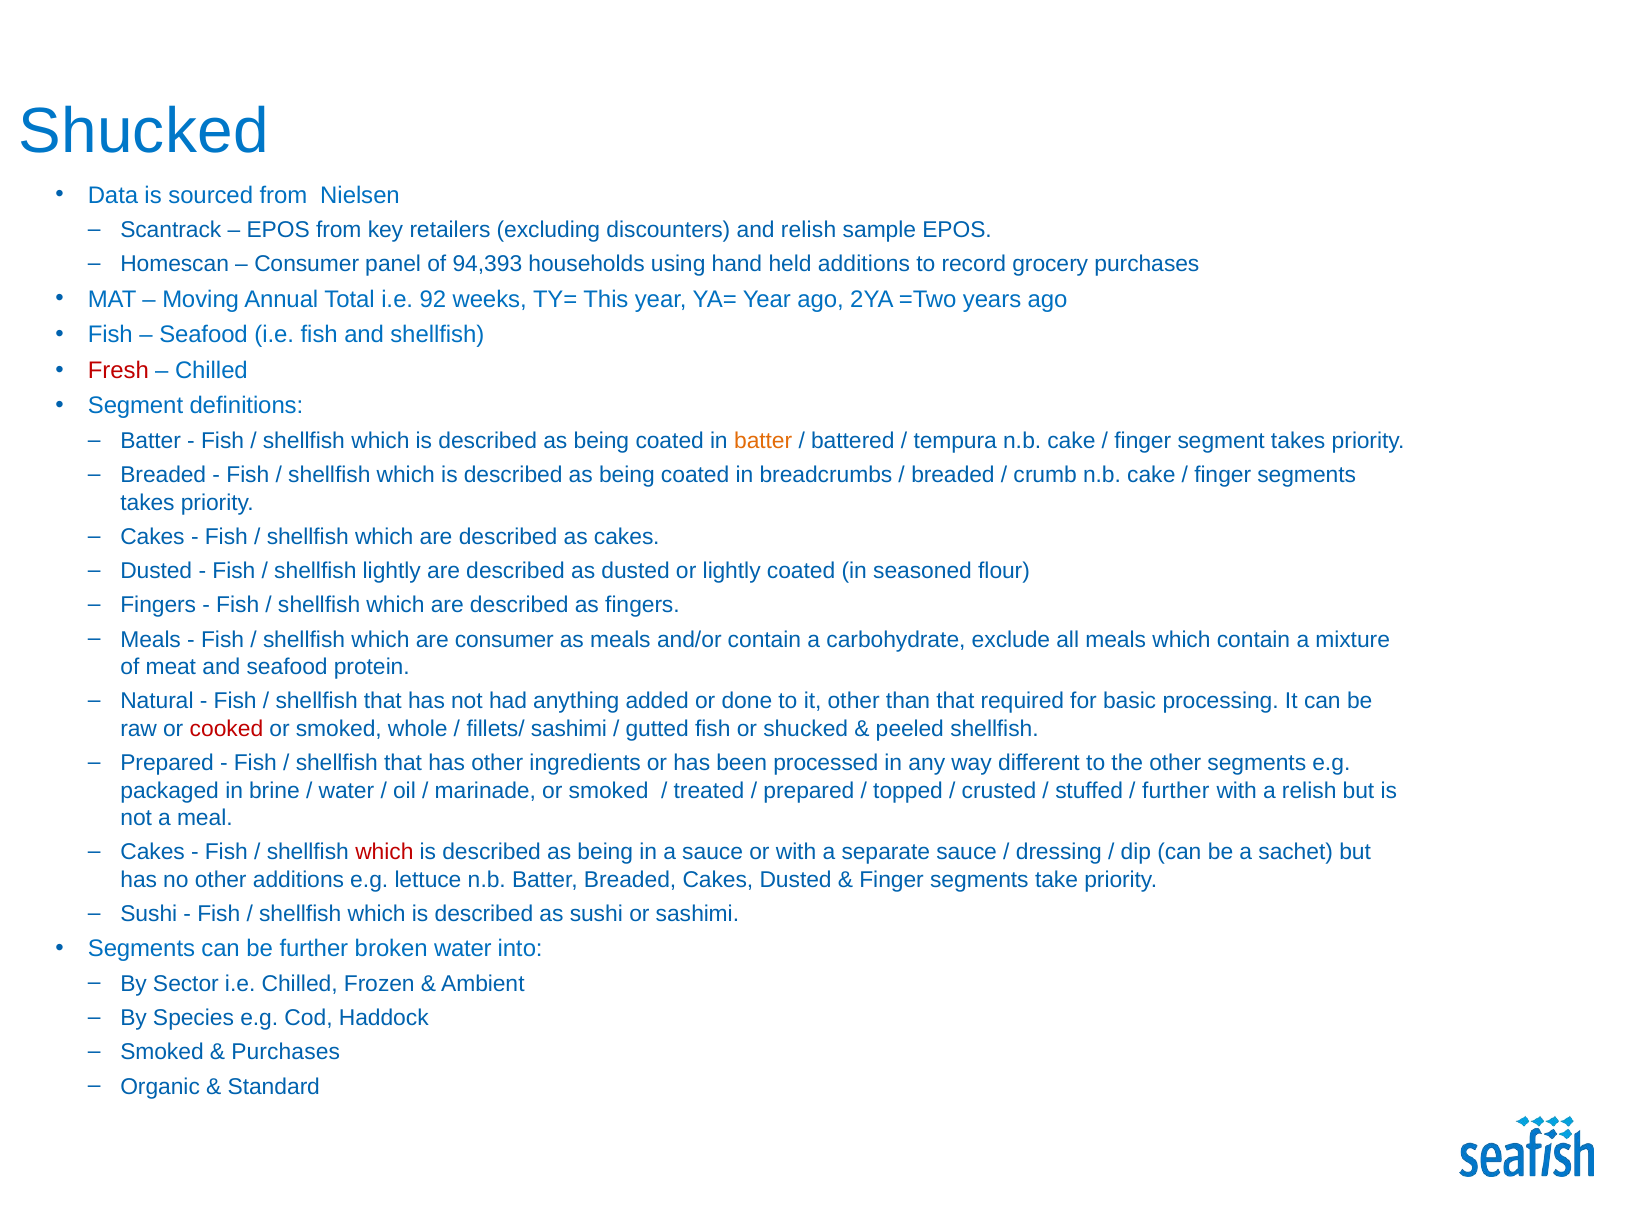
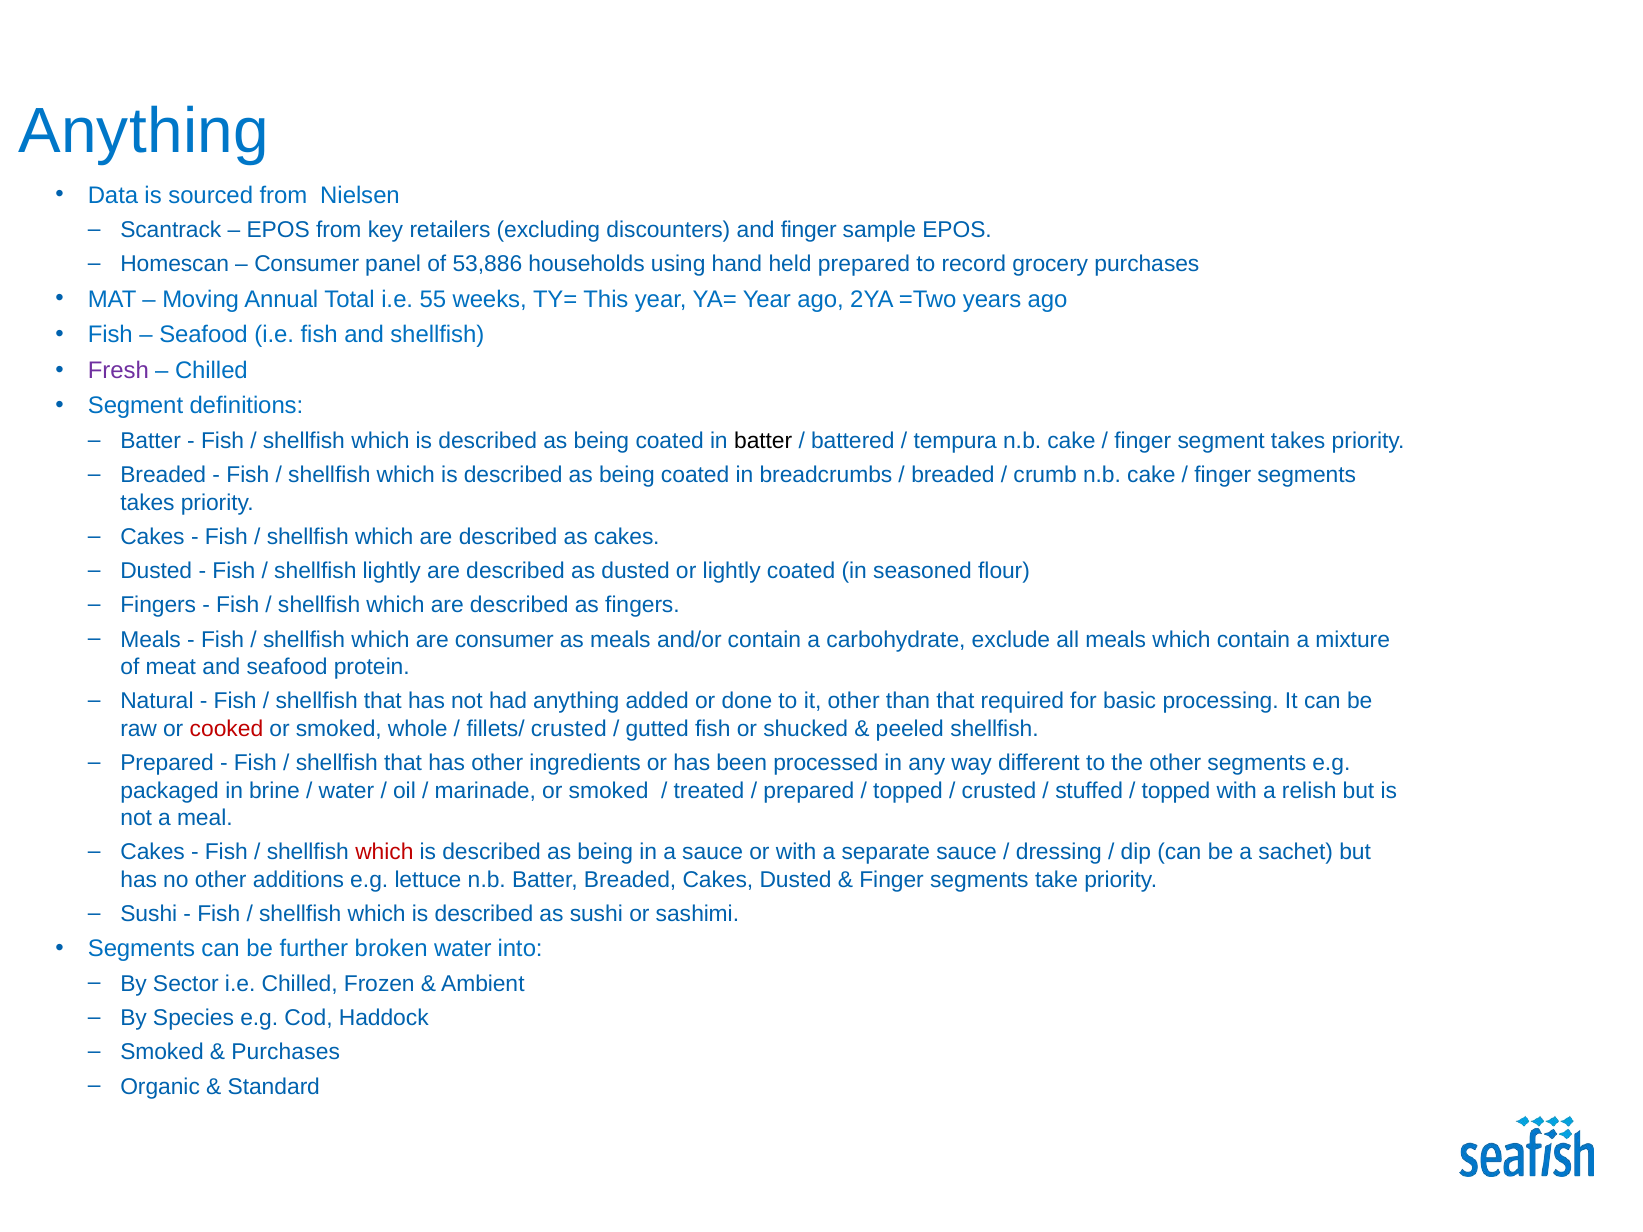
Shucked: Shucked -> Anything (144, 132)
and relish: relish -> finger (809, 230)
94,393: 94,393 -> 53,886 (487, 264)
held additions: additions -> prepared (864, 264)
92: 92 -> 55 (433, 299)
Fresh colour: red -> purple (118, 371)
batter colour: orange -> black (763, 441)
fillets/ sashimi: sashimi -> crusted (569, 729)
further: further -> topped (1176, 791)
